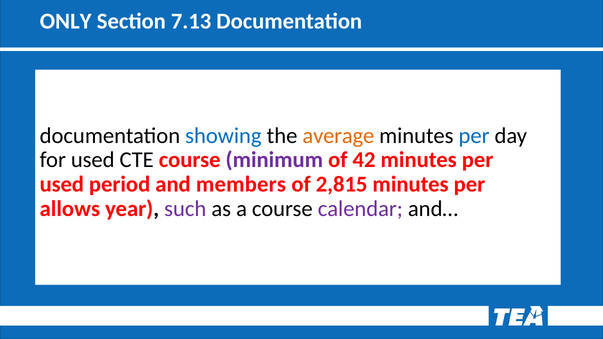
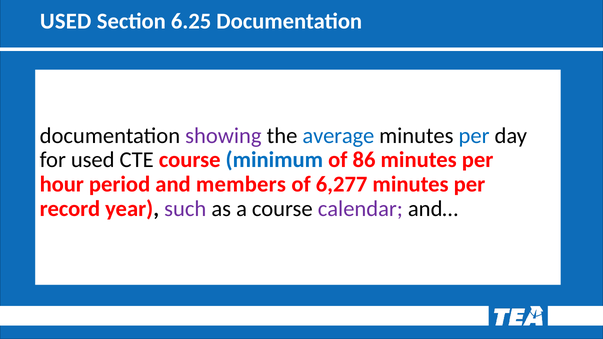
ONLY: ONLY -> USED (66, 22)
7.13: 7.13 -> 6.25 (191, 22)
showing colour: blue -> purple (223, 136)
average colour: orange -> blue (338, 136)
minimum colour: purple -> blue (274, 160)
42: 42 -> 86 (364, 160)
used: used -> hour (62, 184)
2,815: 2,815 -> 6,277 (342, 184)
allows: allows -> record (70, 209)
